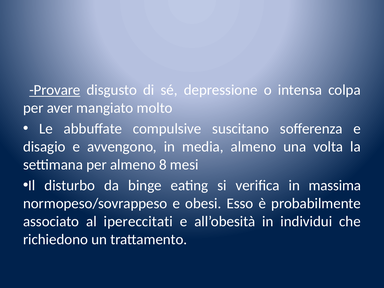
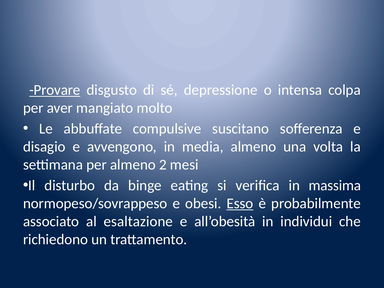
8: 8 -> 2 (163, 165)
Esso underline: none -> present (240, 203)
ipereccitati: ipereccitati -> esaltazione (138, 221)
